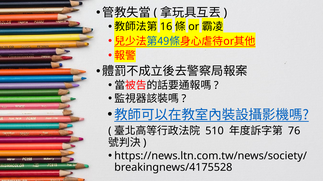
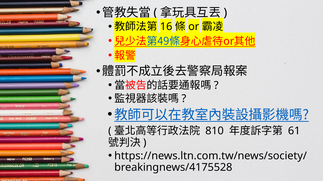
510: 510 -> 810 (214, 131)
76: 76 -> 61 (294, 131)
